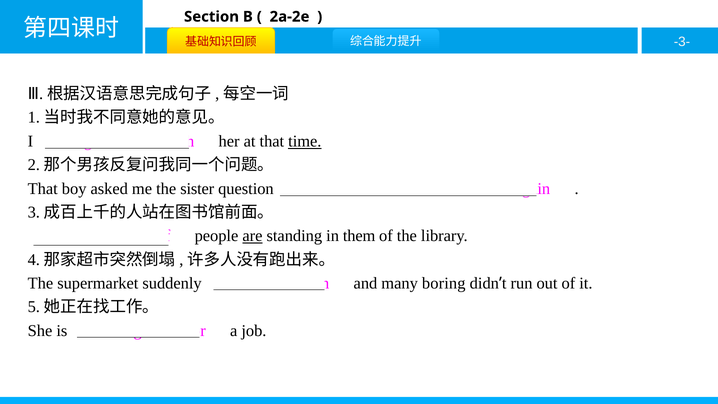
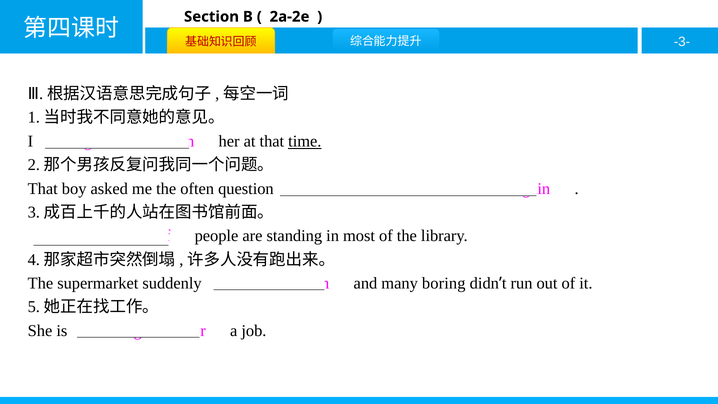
sister: sister -> often (197, 189)
are underline: present -> none (252, 236)
them: them -> most (359, 236)
